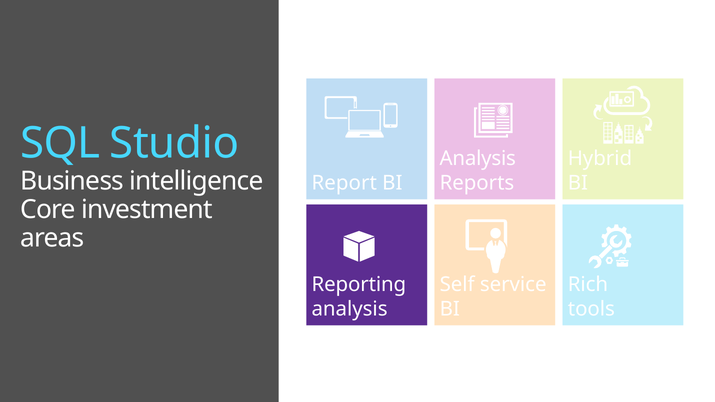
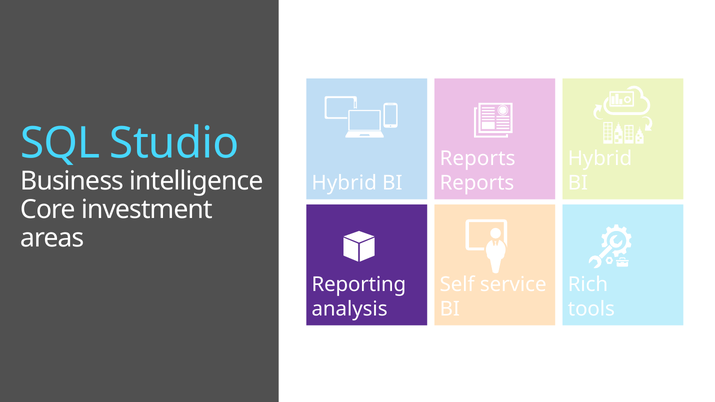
Analysis: Analysis -> Reports (478, 159)
Report: Report -> Hybrid (344, 183)
